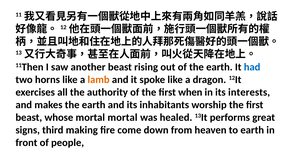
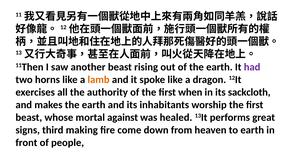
had colour: blue -> purple (252, 67)
interests: interests -> sackcloth (249, 92)
mortal mortal: mortal -> against (123, 118)
